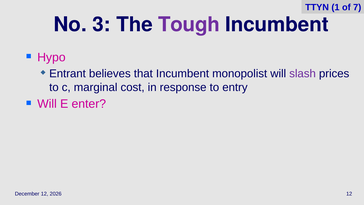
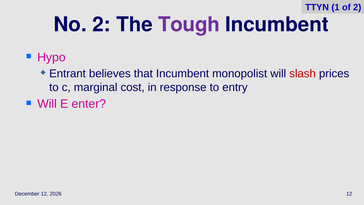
of 7: 7 -> 2 (357, 7)
No 3: 3 -> 2 (101, 25)
slash colour: purple -> red (303, 74)
